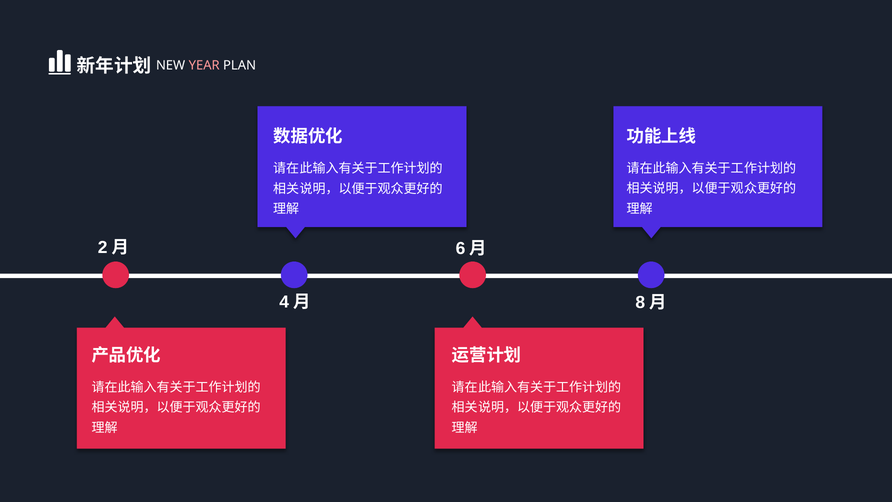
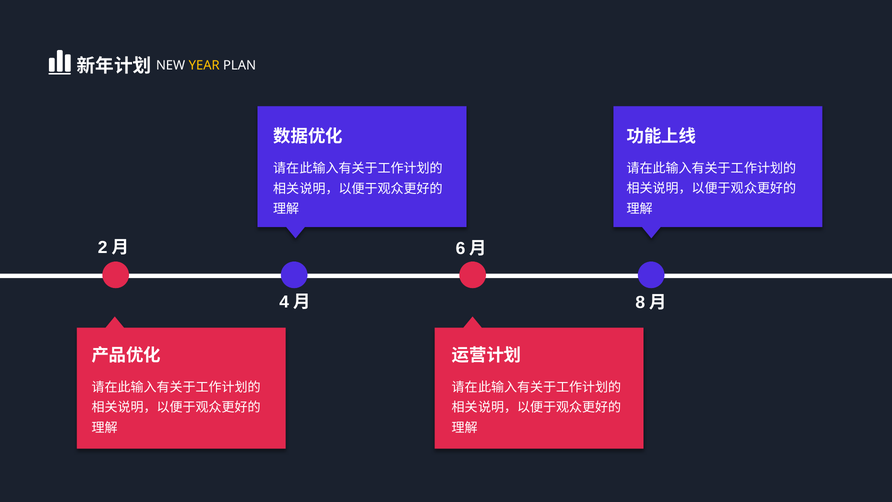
YEAR colour: pink -> yellow (204, 65)
